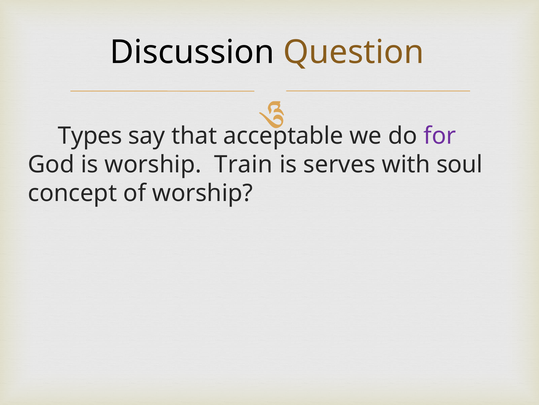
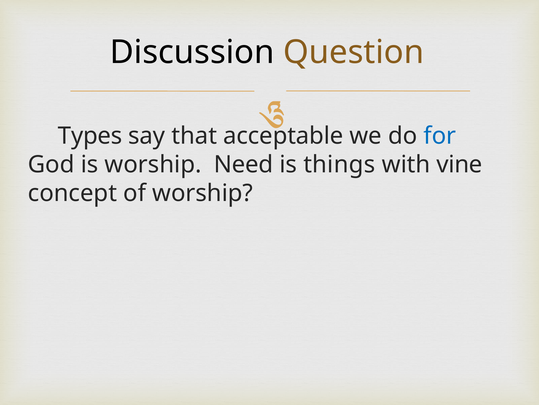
for colour: purple -> blue (440, 136)
Train: Train -> Need (244, 164)
serves: serves -> things (339, 164)
soul: soul -> vine (459, 164)
